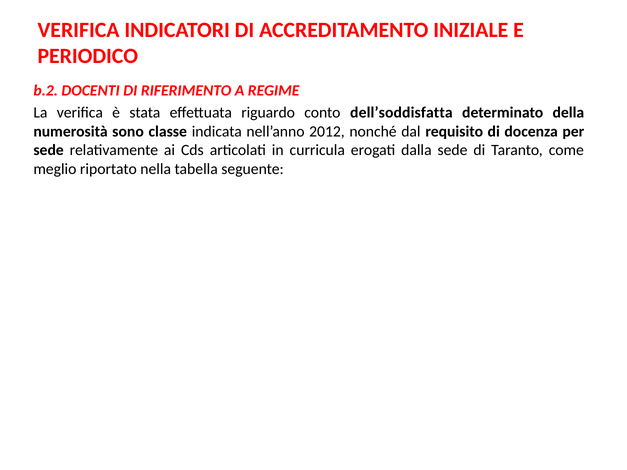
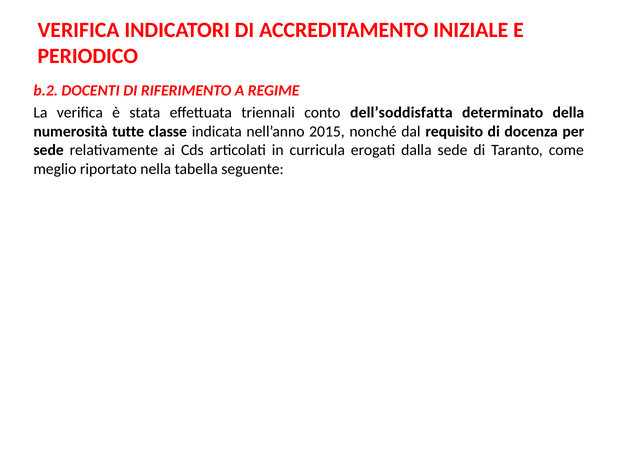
riguardo: riguardo -> triennali (268, 113)
sono: sono -> tutte (128, 132)
2012: 2012 -> 2015 (327, 132)
